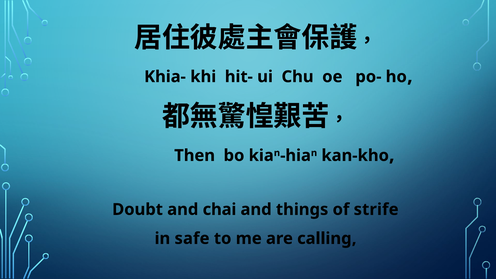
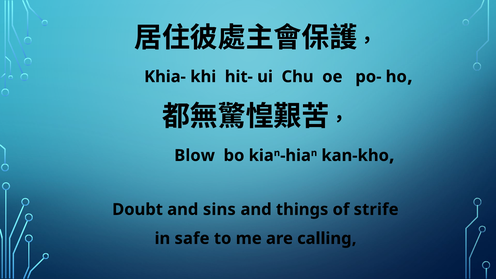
Then: Then -> Blow (195, 156)
chai: chai -> sins (219, 209)
